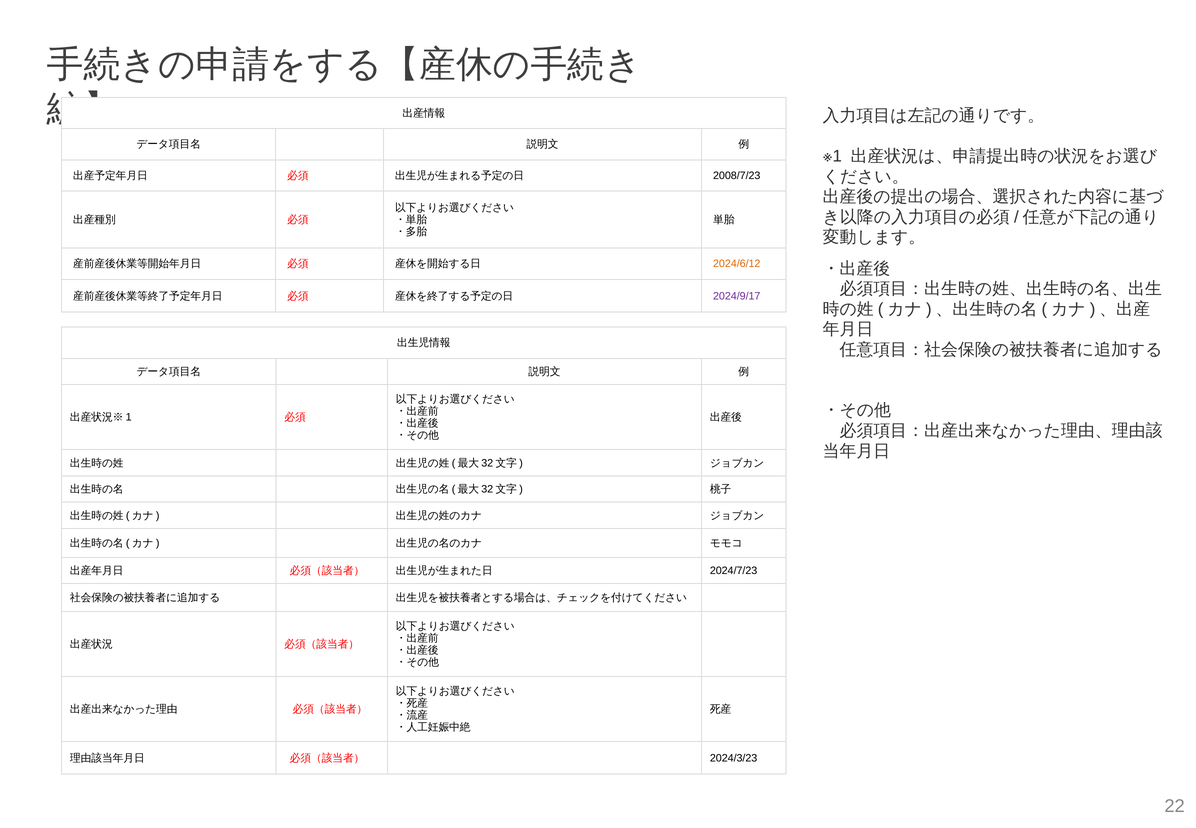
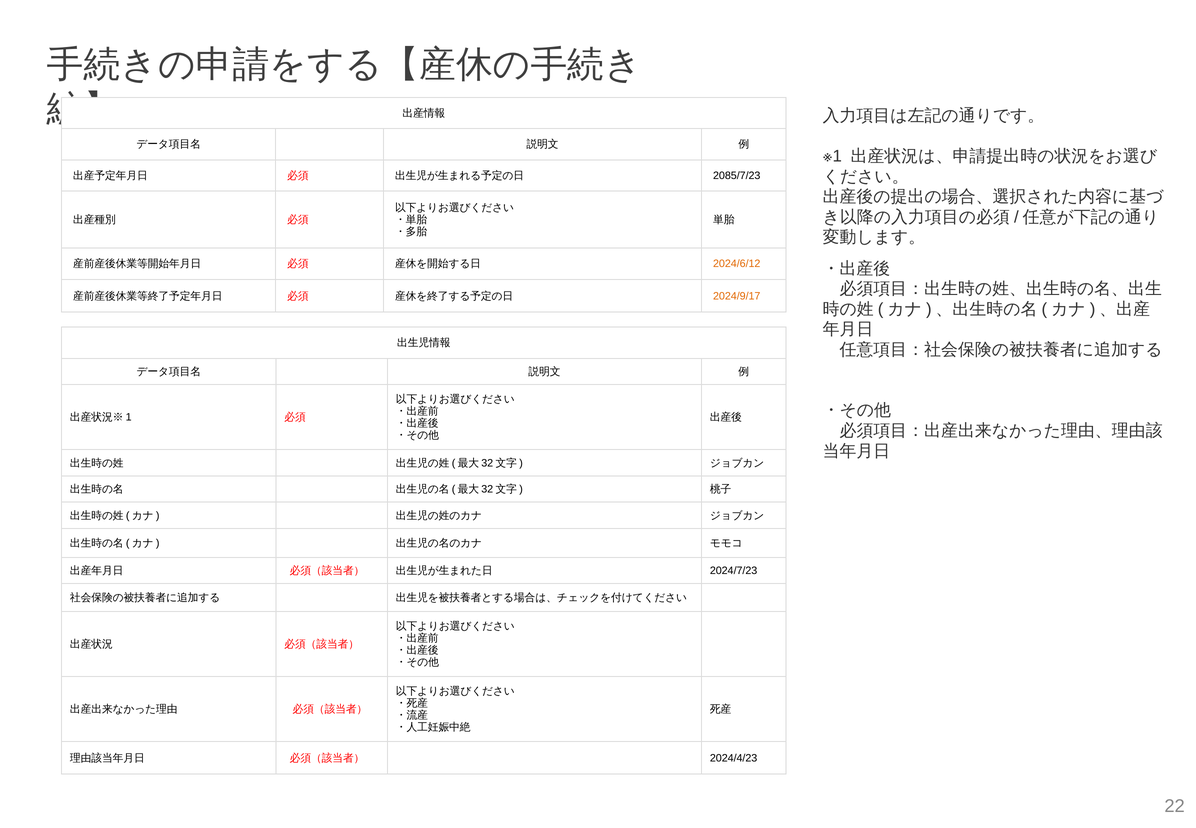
2008/7/23: 2008/7/23 -> 2085/7/23 (737, 176)
2024/9/17 colour: purple -> orange (737, 296)
2024/3/23: 2024/3/23 -> 2024/4/23 (734, 758)
